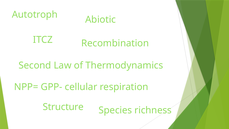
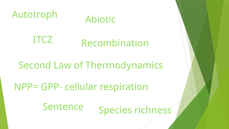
Structure: Structure -> Sentence (63, 107)
